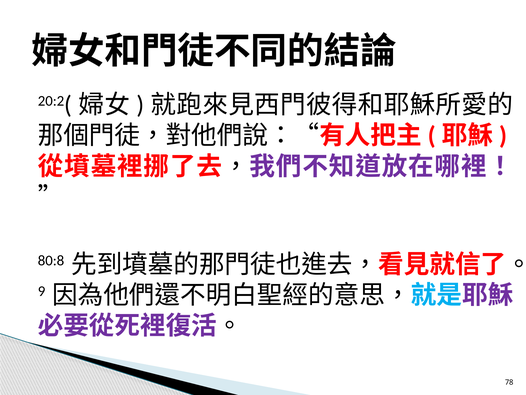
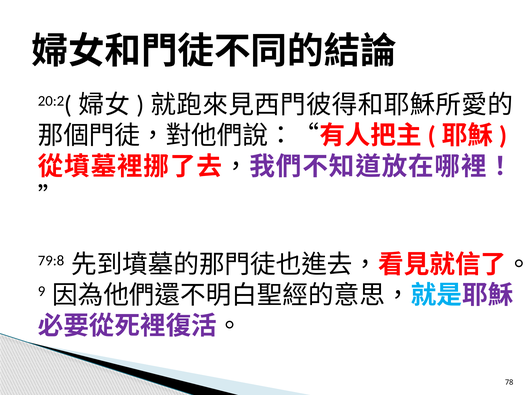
80:8: 80:8 -> 79:8 (51, 260)
